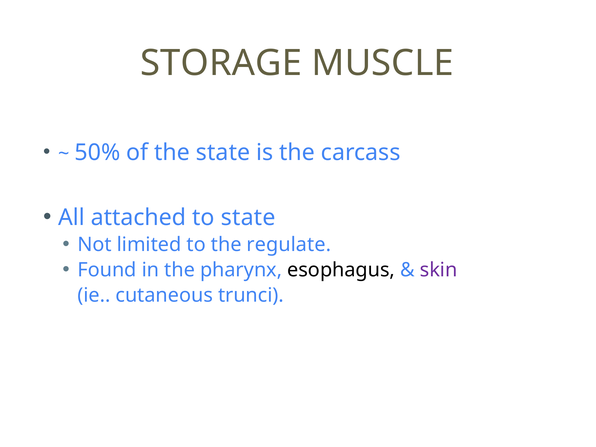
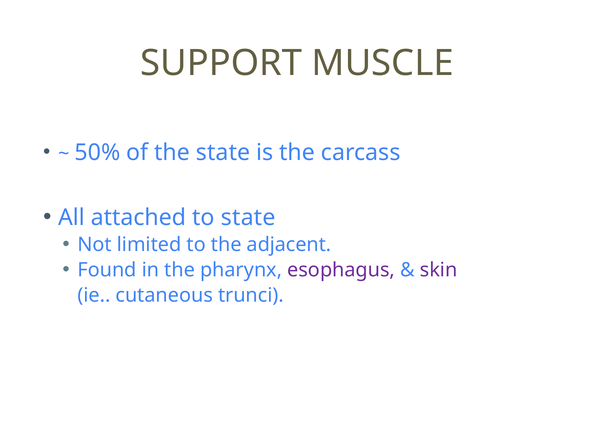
STORAGE: STORAGE -> SUPPORT (221, 63)
regulate: regulate -> adjacent (289, 244)
esophagus colour: black -> purple (341, 270)
